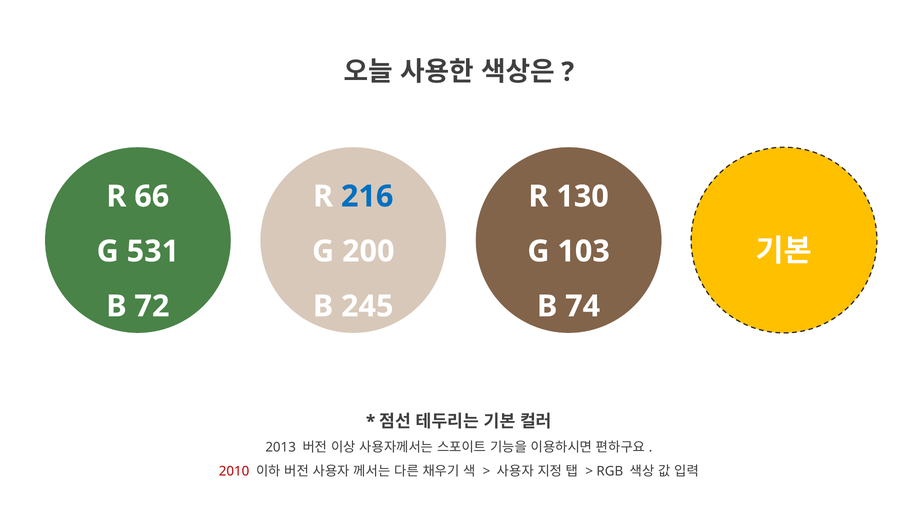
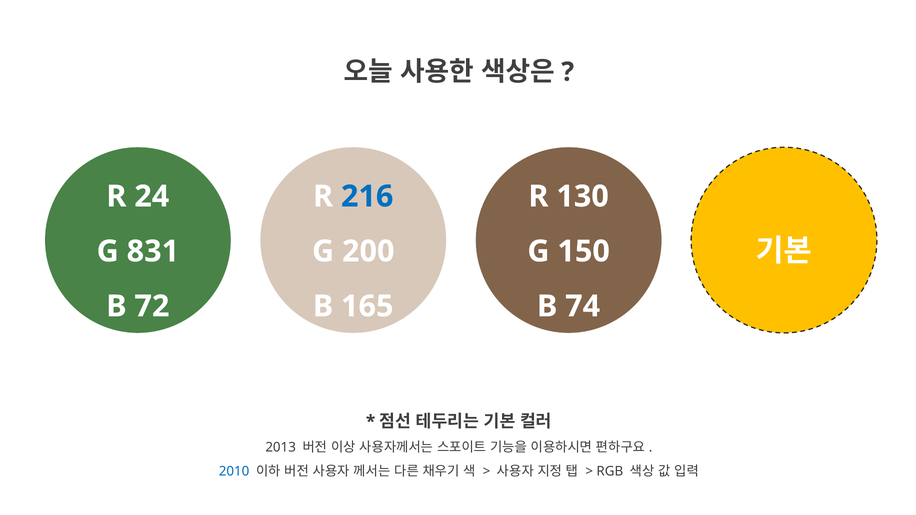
66: 66 -> 24 (152, 197)
531: 531 -> 831 (153, 251)
103: 103 -> 150 (584, 251)
245: 245 -> 165 (367, 306)
2010 colour: red -> blue (234, 472)
